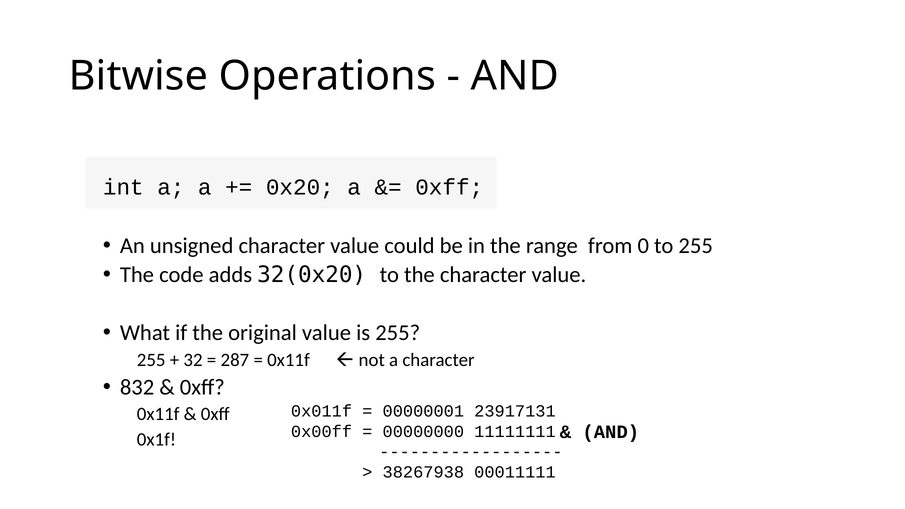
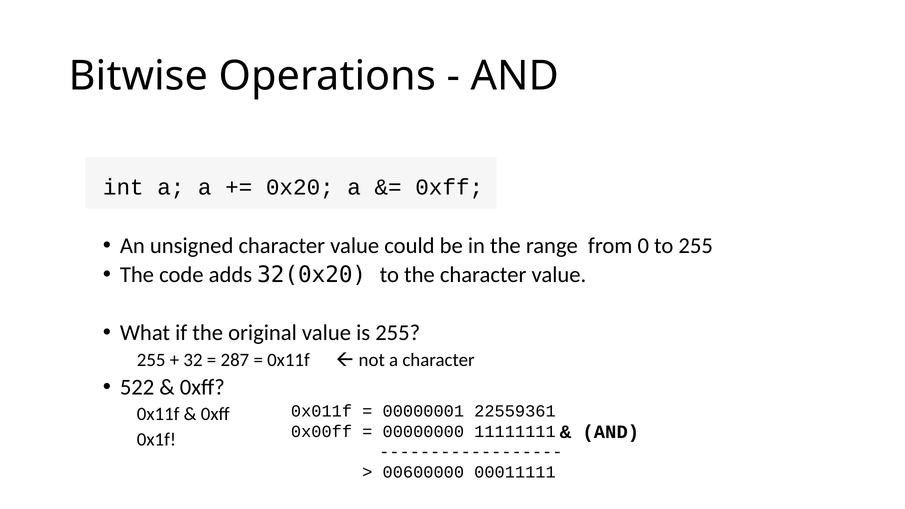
832: 832 -> 522 (137, 387)
23917131: 23917131 -> 22559361 (515, 411)
38267938: 38267938 -> 00600000 (423, 472)
